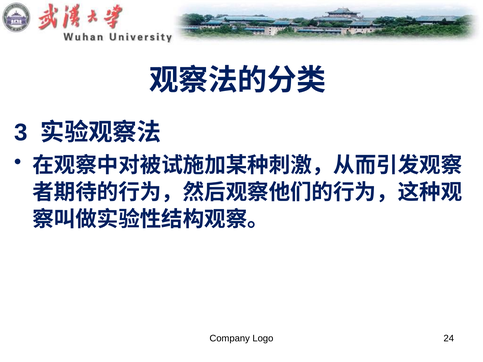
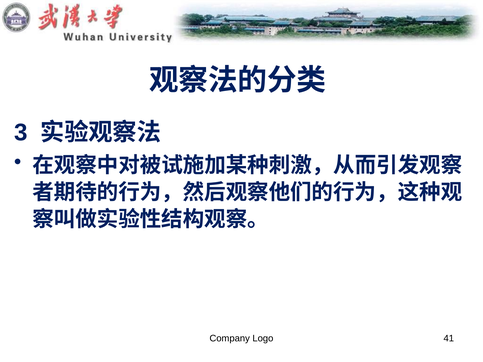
24: 24 -> 41 (449, 339)
